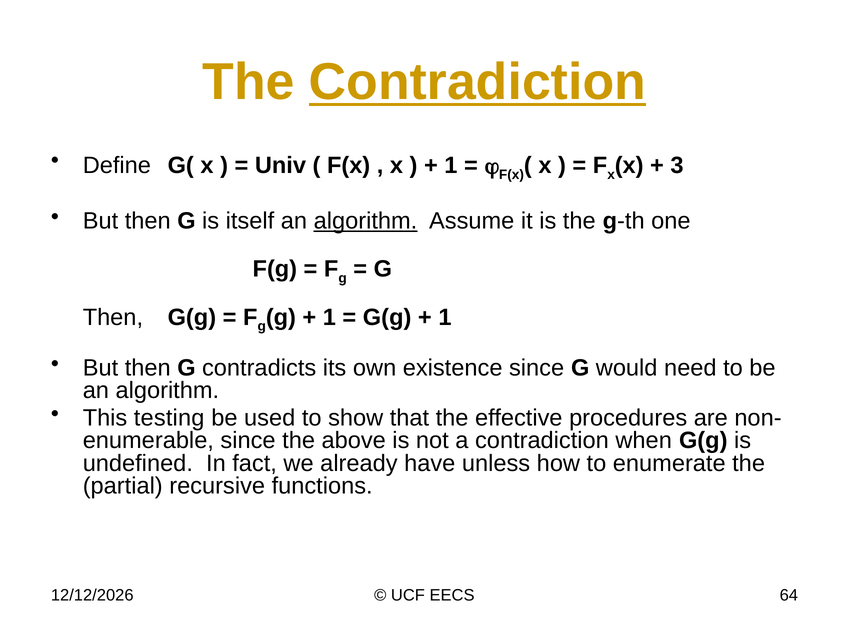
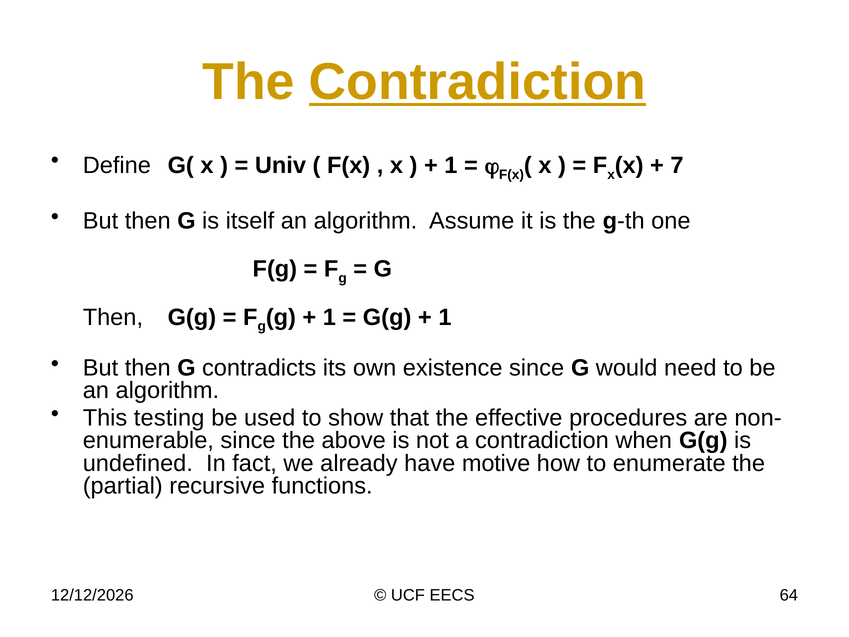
3: 3 -> 7 (677, 166)
algorithm underline: present -> none (365, 221)
unless: unless -> motive (496, 463)
